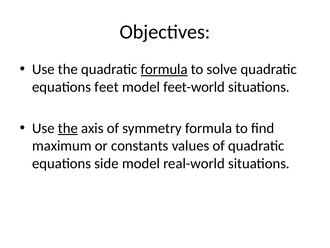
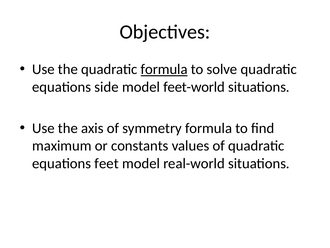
feet: feet -> side (107, 87)
the underline: present -> none (68, 128)
side: side -> feet (107, 163)
